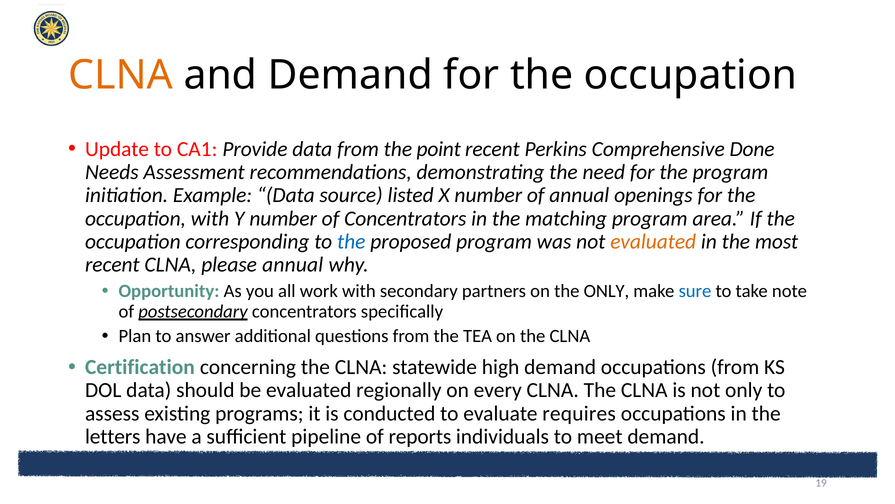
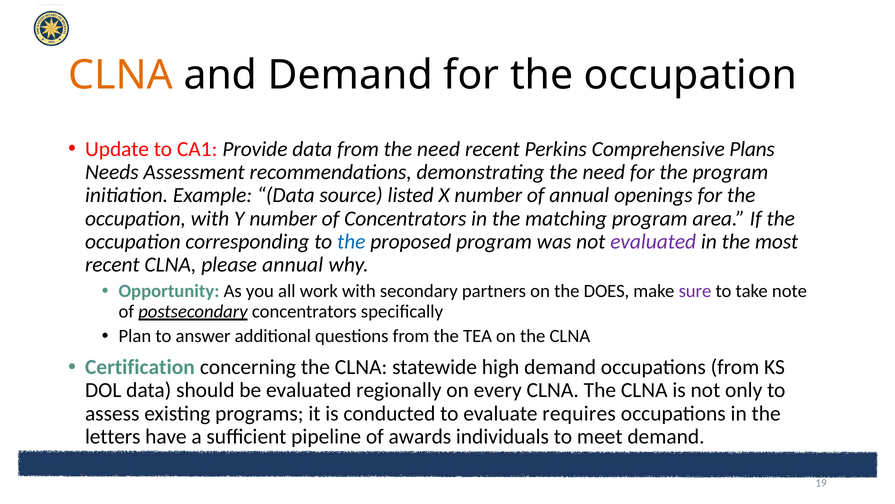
from the point: point -> need (439, 149)
Done: Done -> Plans (752, 149)
evaluated colour: orange -> purple (653, 241)
the ONLY: ONLY -> DOES (606, 291)
sure colour: blue -> purple (695, 291)
reports: reports -> awards (420, 436)
